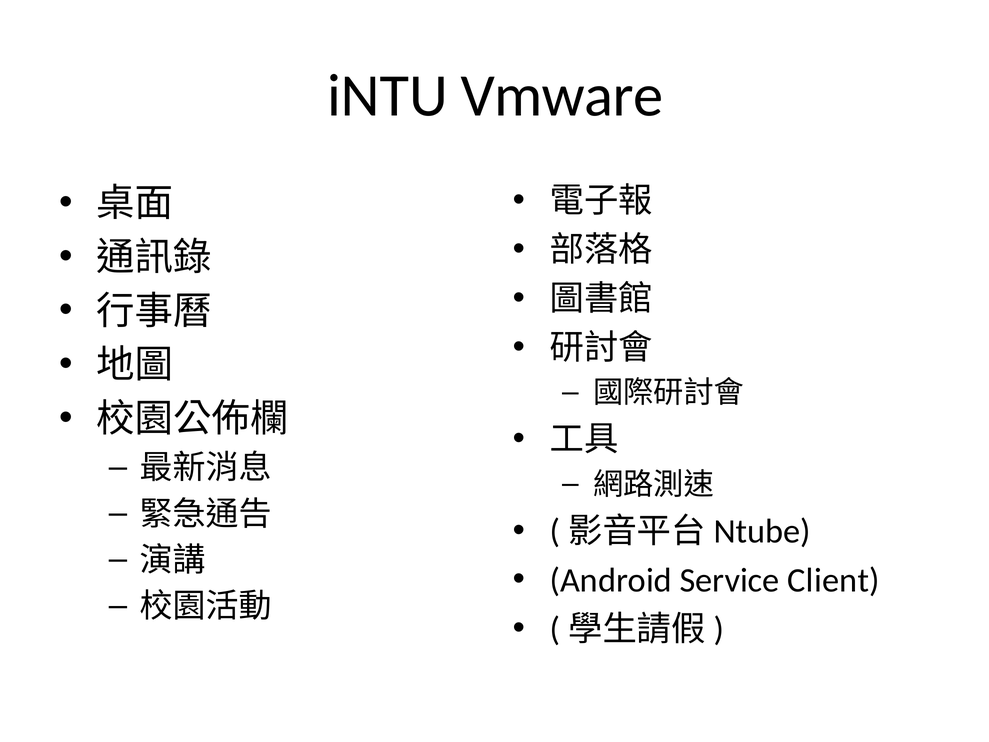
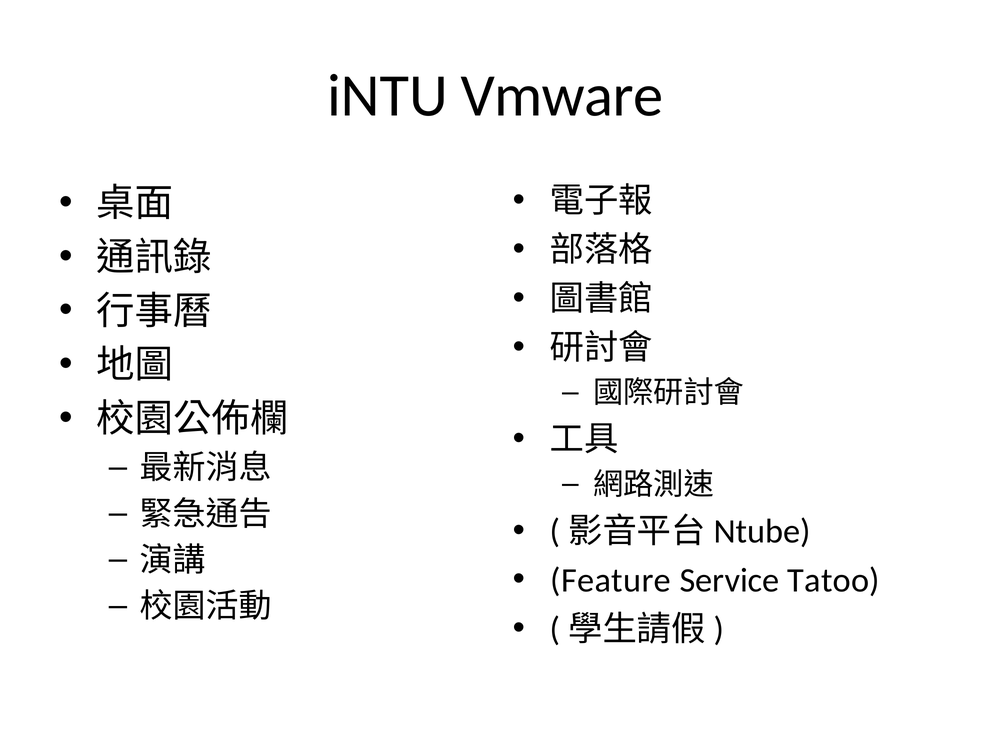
Android: Android -> Feature (611, 580)
Client: Client -> Tatoo (834, 580)
